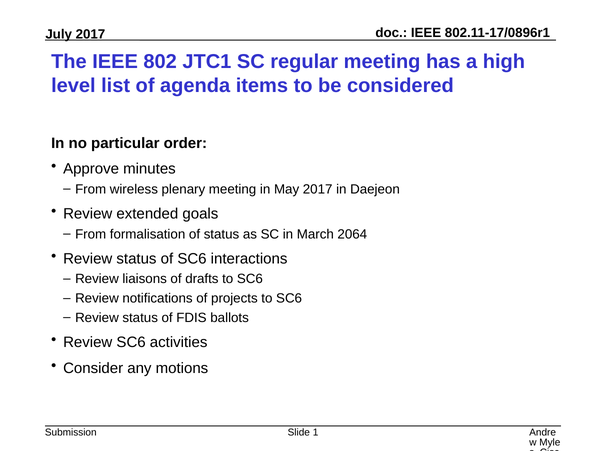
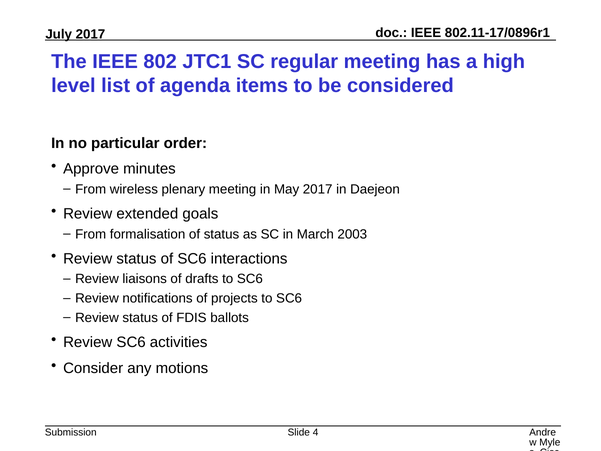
2064: 2064 -> 2003 (352, 234)
1: 1 -> 4 (316, 432)
